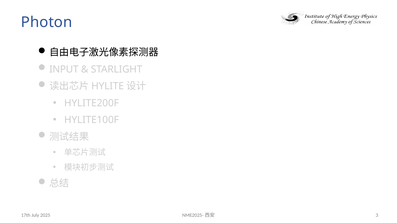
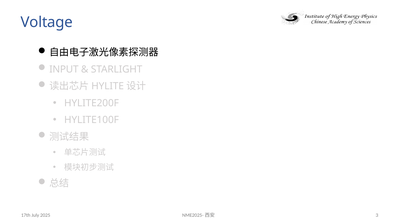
Photon: Photon -> Voltage (47, 22)
